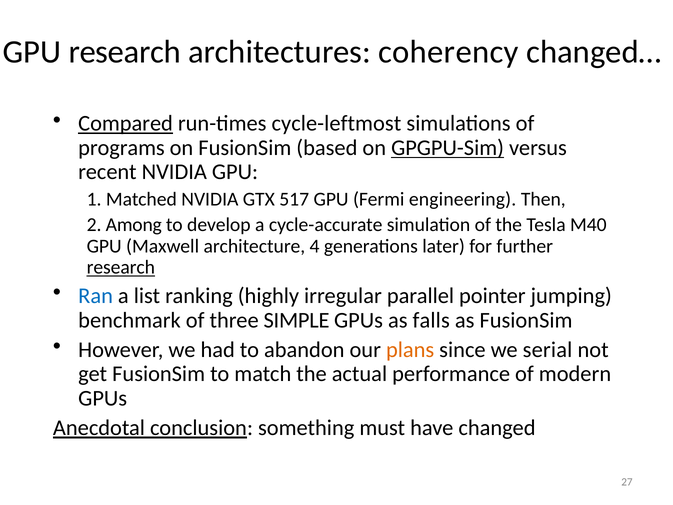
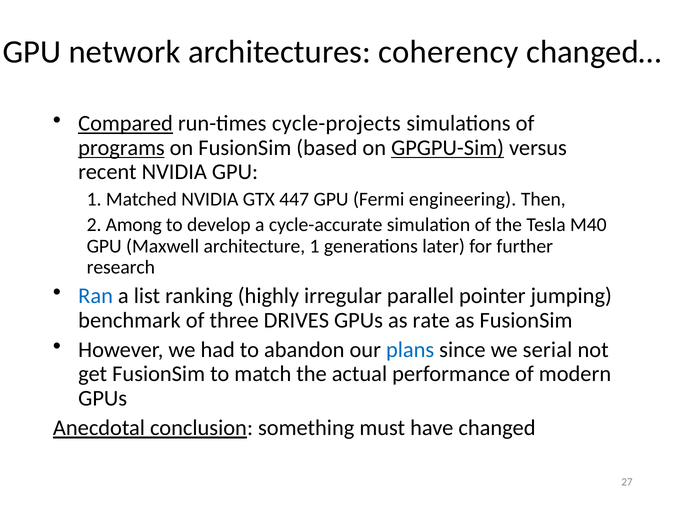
GPU research: research -> network (125, 52)
cycle-leftmost: cycle-leftmost -> cycle-projects (336, 123)
programs underline: none -> present (121, 148)
517: 517 -> 447 (294, 199)
architecture 4: 4 -> 1 (315, 246)
research underline: present -> none (121, 267)
SIMPLE: SIMPLE -> DRIVES (296, 320)
falls: falls -> rate (431, 320)
plans colour: orange -> blue (410, 350)
